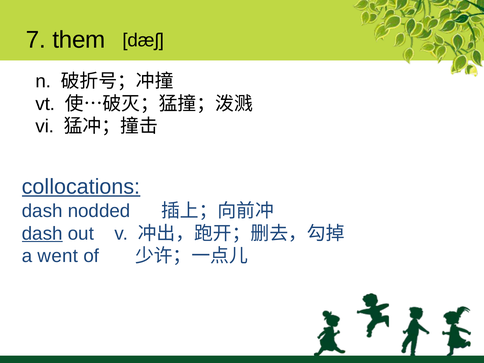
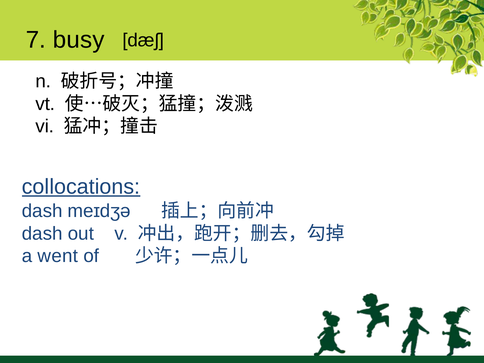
them: them -> busy (79, 40)
nodded: nodded -> meɪdʒə (99, 211)
dash underline: present -> none (42, 233)
